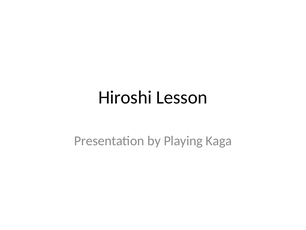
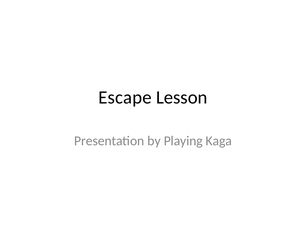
Hiroshi: Hiroshi -> Escape (125, 97)
